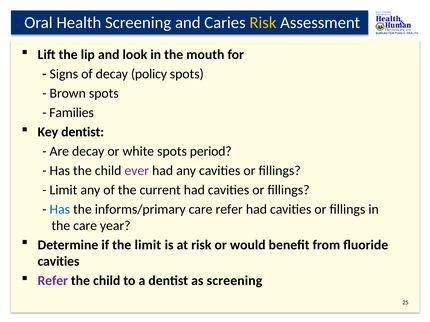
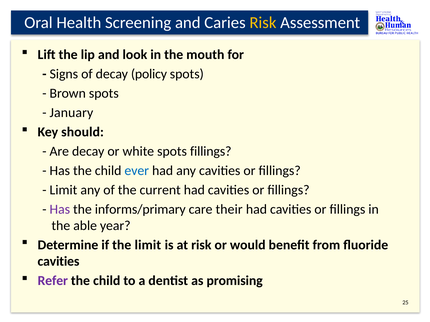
Families: Families -> January (71, 113)
Key dentist: dentist -> should (83, 132)
spots period: period -> fillings (211, 152)
ever colour: purple -> blue (137, 171)
Has colour: blue -> purple (60, 210)
care refer: refer -> their (229, 210)
the care: care -> able (85, 226)
as screening: screening -> promising (235, 281)
